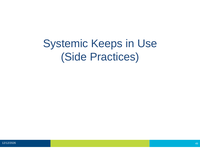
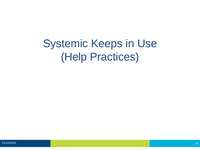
Side: Side -> Help (74, 57)
